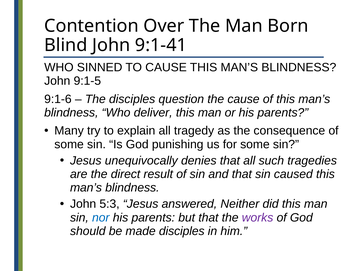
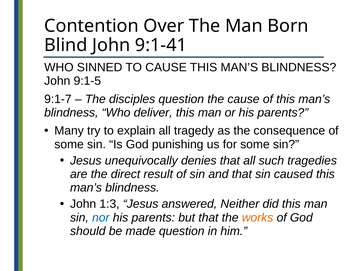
9:1-6: 9:1-6 -> 9:1-7 (58, 99)
5:3: 5:3 -> 1:3 (110, 204)
works colour: purple -> orange (258, 217)
made disciples: disciples -> question (182, 231)
